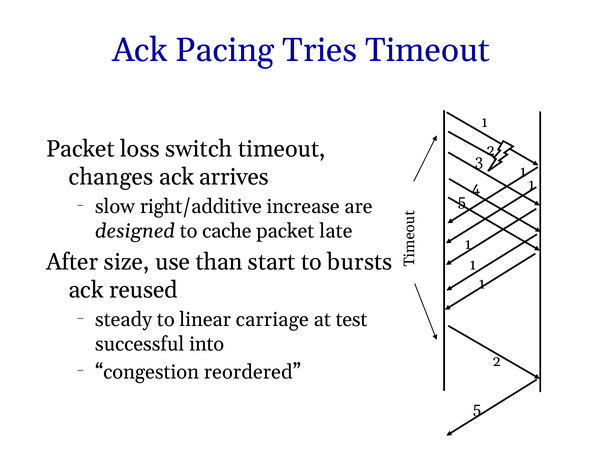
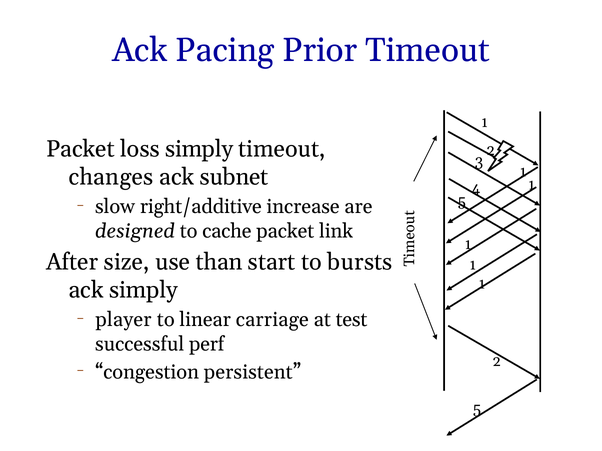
Tries: Tries -> Prior (320, 50)
loss switch: switch -> simply (199, 149)
arrives: arrives -> subnet (234, 177)
late: late -> link (336, 231)
ack reused: reused -> simply (143, 290)
steady: steady -> player (123, 320)
into: into -> perf (207, 344)
reordered: reordered -> persistent (252, 372)
